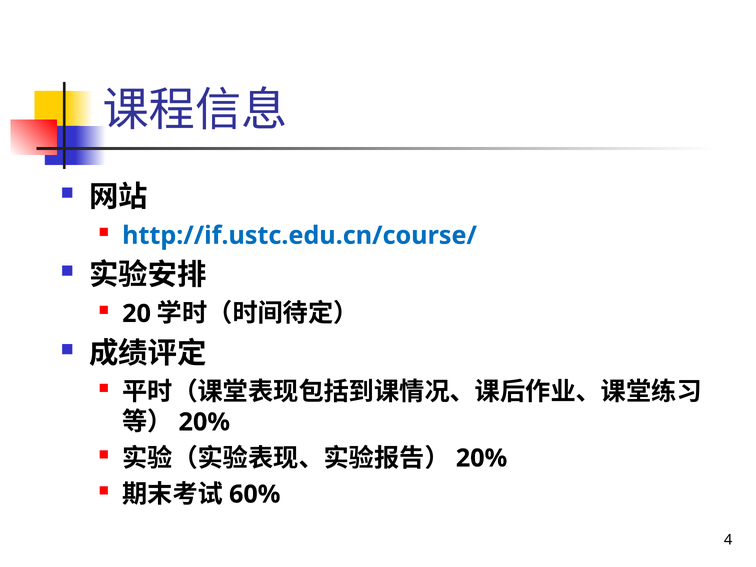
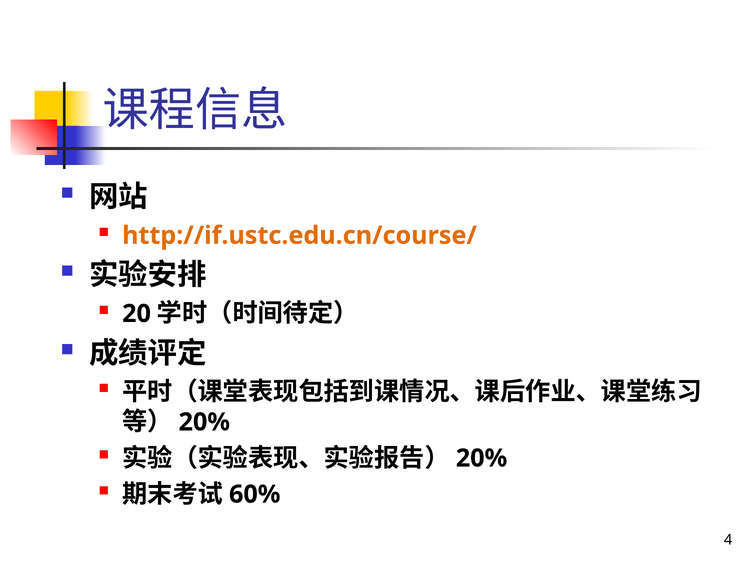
http://if.ustc.edu.cn/course/ colour: blue -> orange (300, 236)
